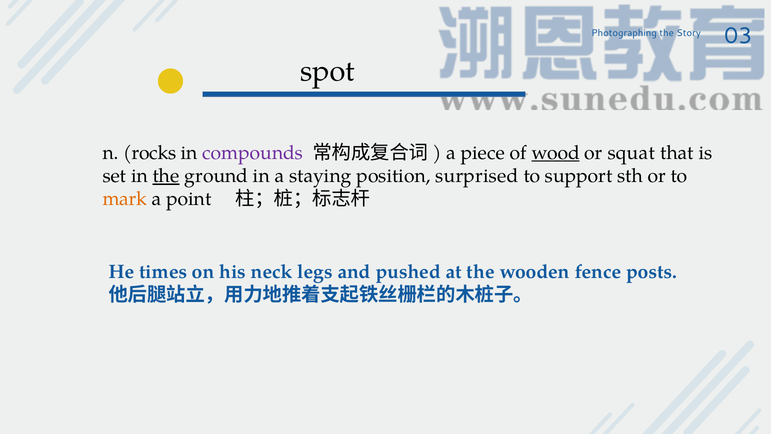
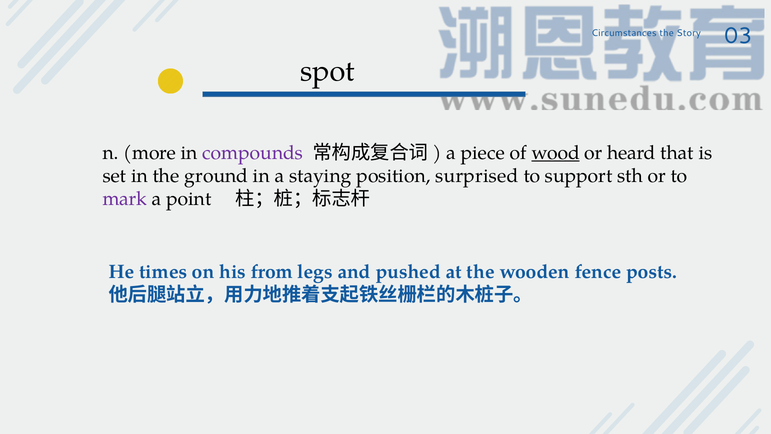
Photographing: Photographing -> Circumstances (624, 33)
rocks: rocks -> more (150, 153)
squat: squat -> heard (631, 153)
the underline: present -> none (166, 176)
mark colour: orange -> purple (125, 199)
neck: neck -> from (272, 272)
